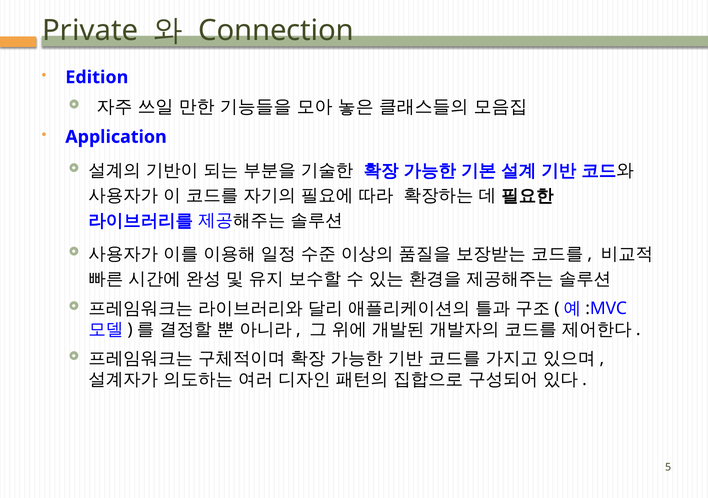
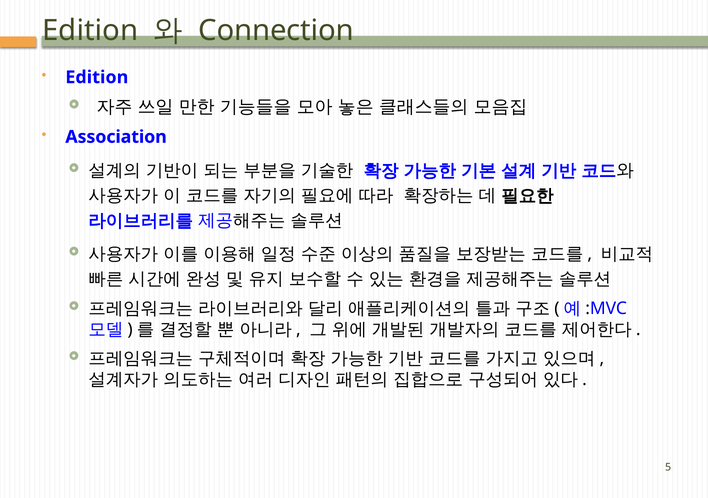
Private: Private -> Edition (90, 31)
Application: Application -> Association (116, 137)
